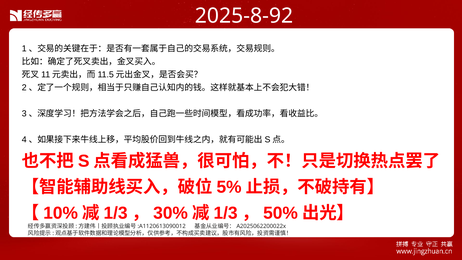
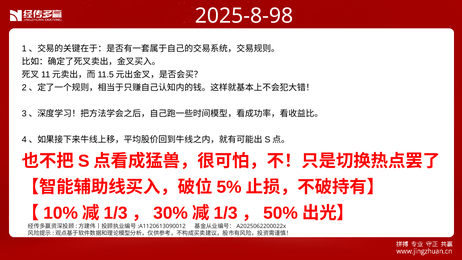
2025-8-92: 2025-8-92 -> 2025-8-98 (244, 16)
